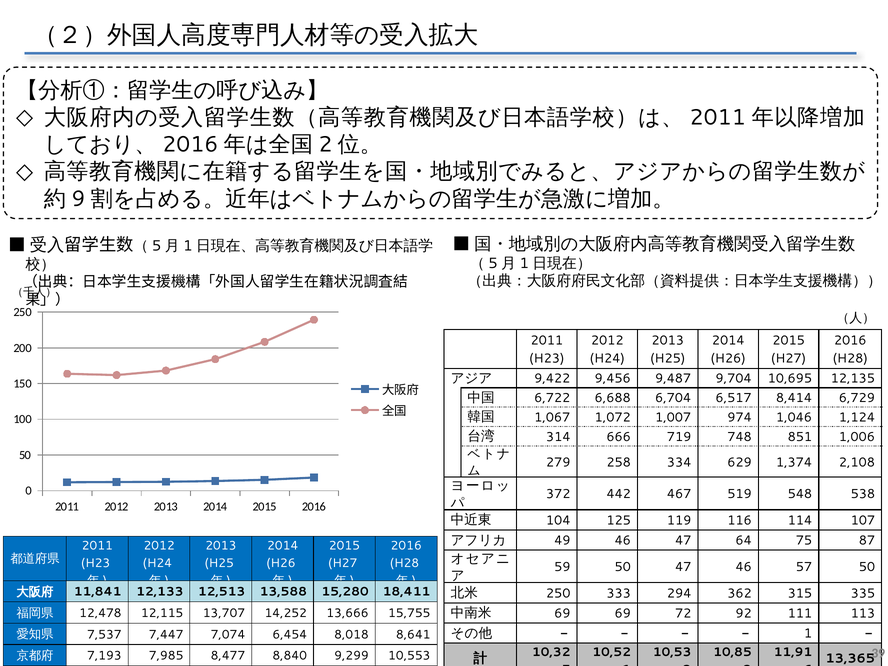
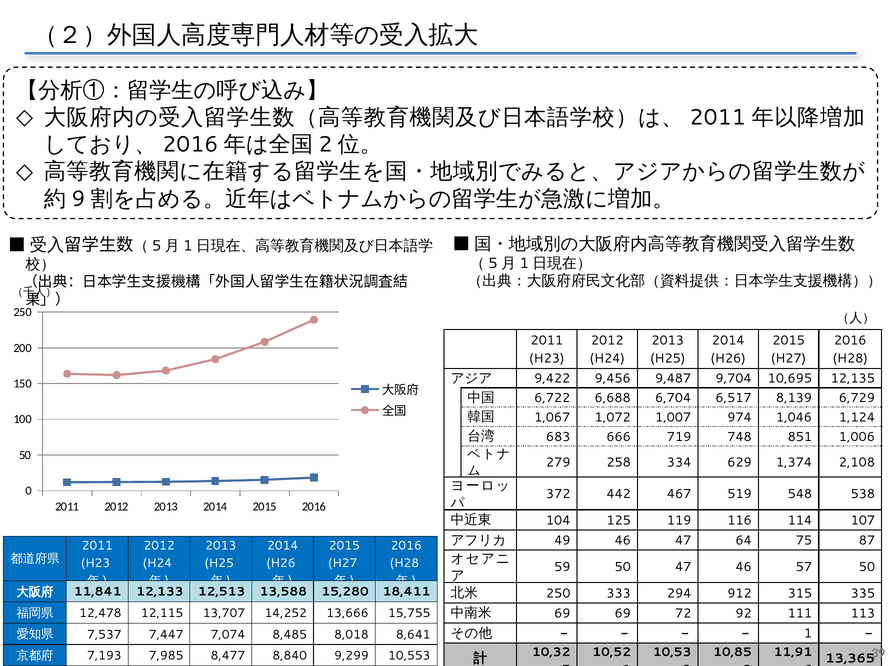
8,414: 8,414 -> 8,139 (794, 398)
314: 314 -> 683 (558, 437)
362: 362 -> 912 (740, 593)
6,454: 6,454 -> 8,485 (290, 634)
